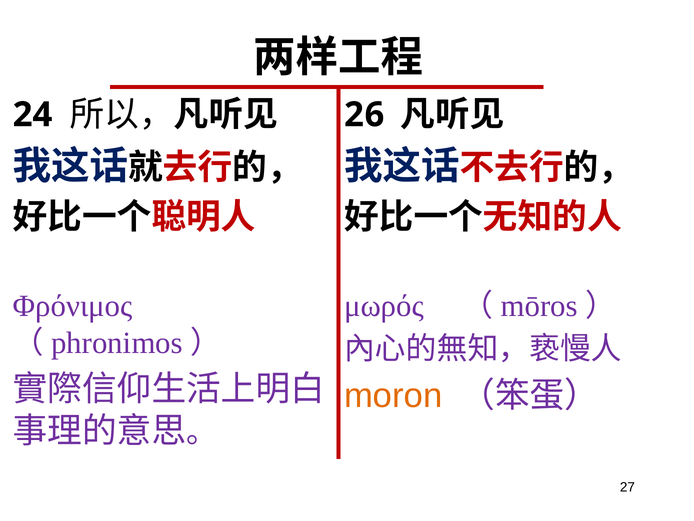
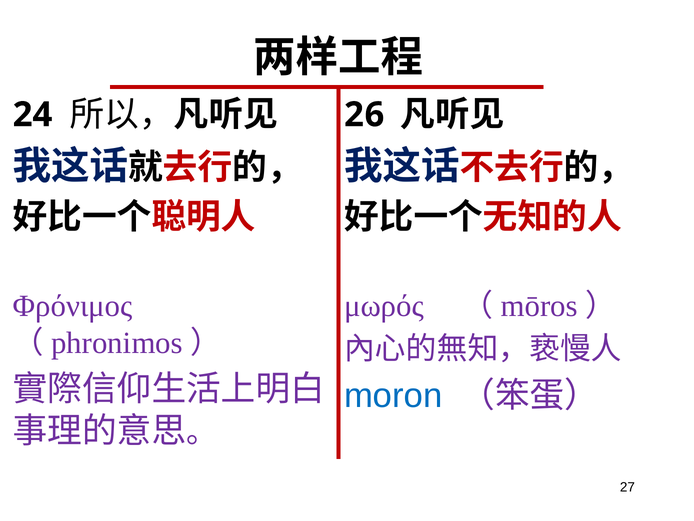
moron colour: orange -> blue (393, 395)
